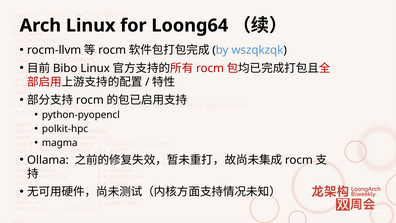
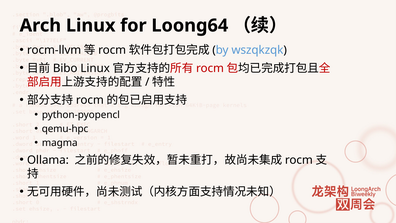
polkit-hpc: polkit-hpc -> qemu-hpc (65, 129)
